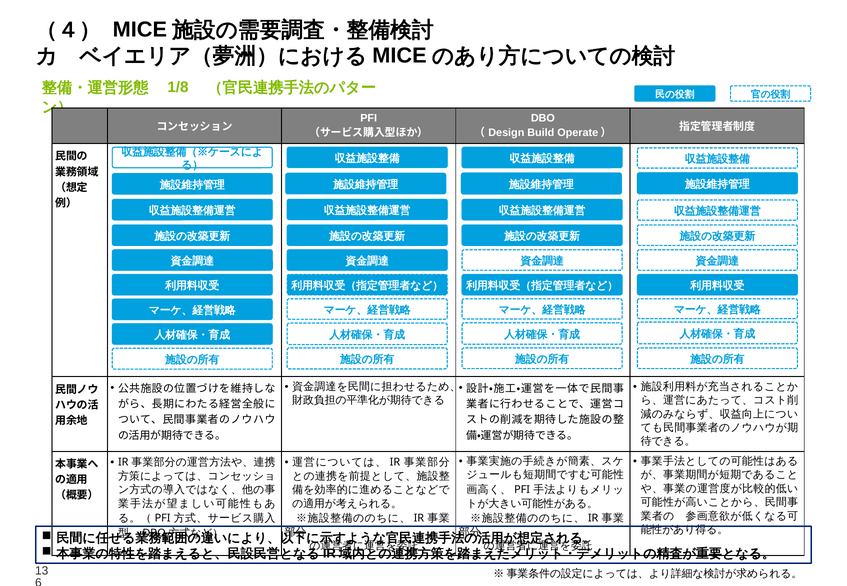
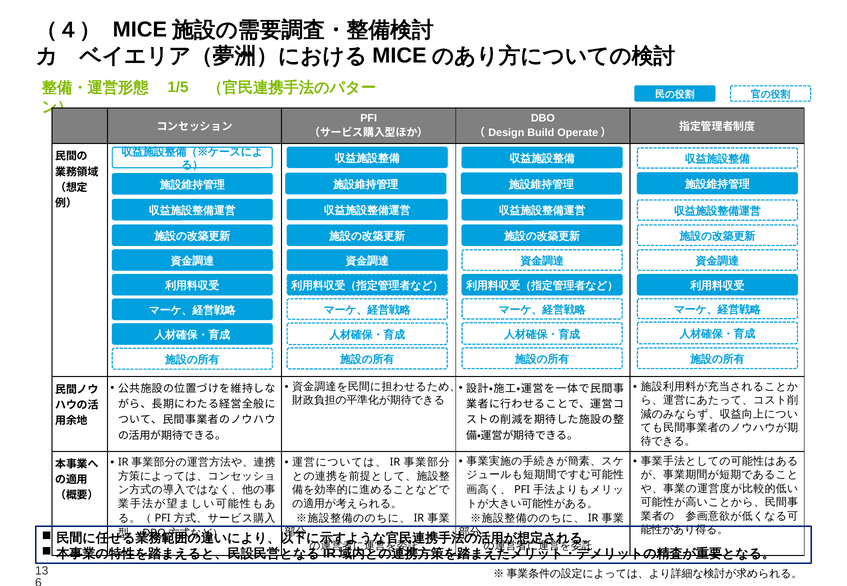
1/8: 1/8 -> 1/5 (178, 88)
